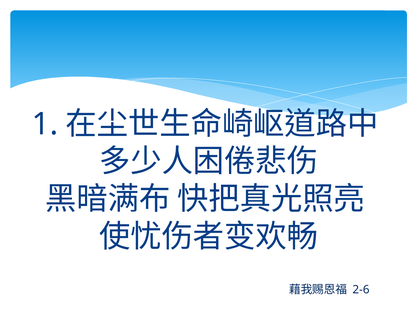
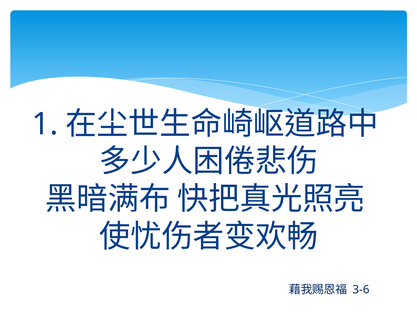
2-6: 2-6 -> 3-6 (361, 289)
